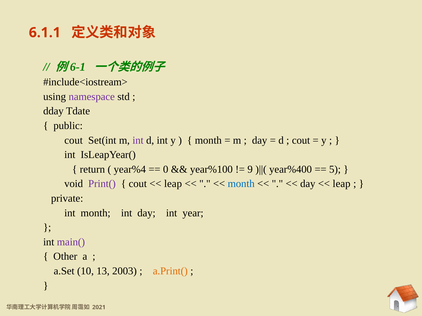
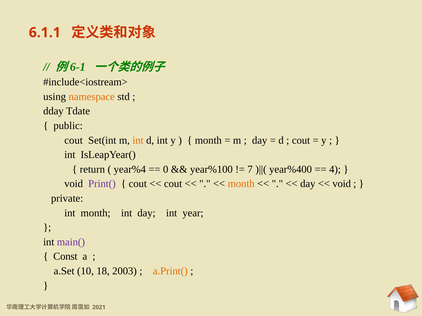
namespace colour: purple -> orange (92, 97)
int colour: purple -> orange (138, 140)
9: 9 -> 7 (250, 170)
5: 5 -> 4 (335, 170)
leap: leap -> cout (173, 184)
month colour: blue -> orange (241, 184)
leap: leap -> void (342, 184)
Other: Other -> Const (65, 257)
13: 13 -> 18 (103, 271)
